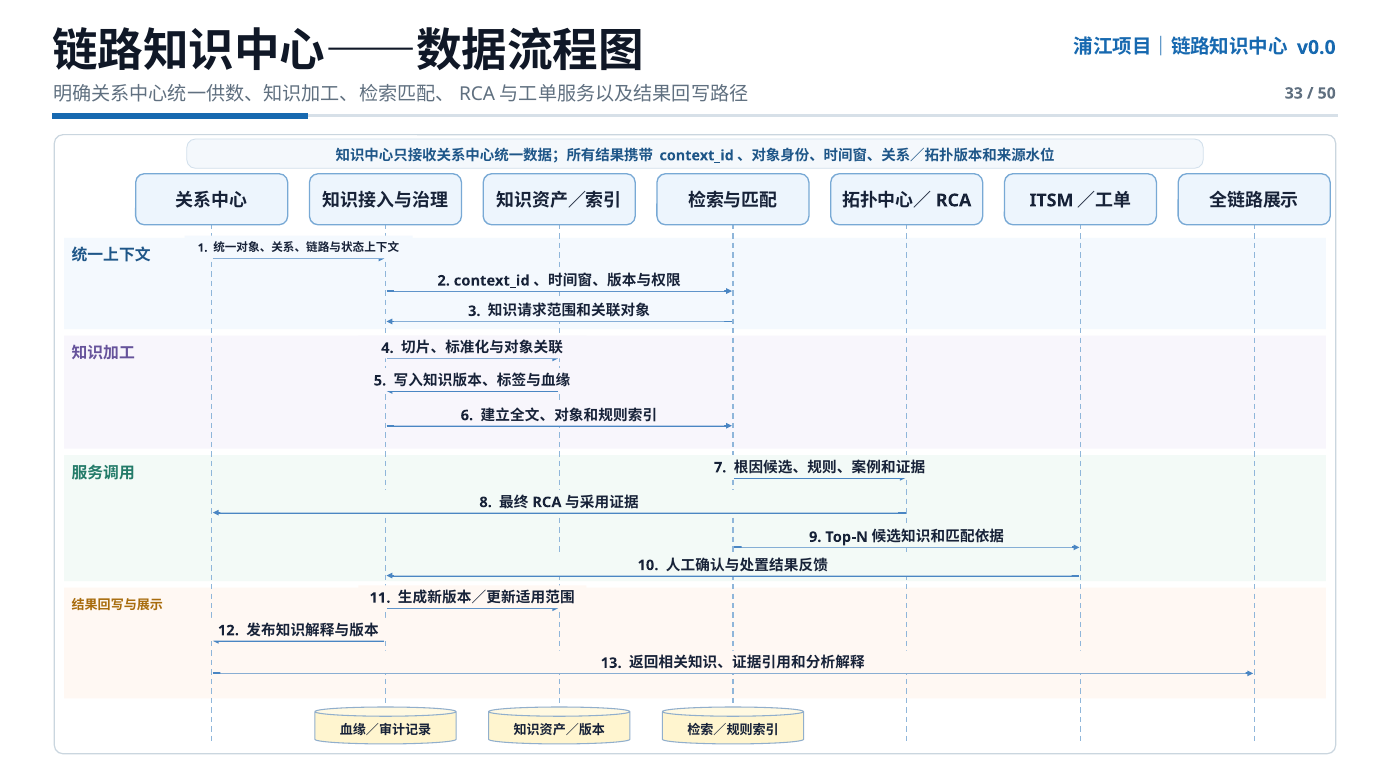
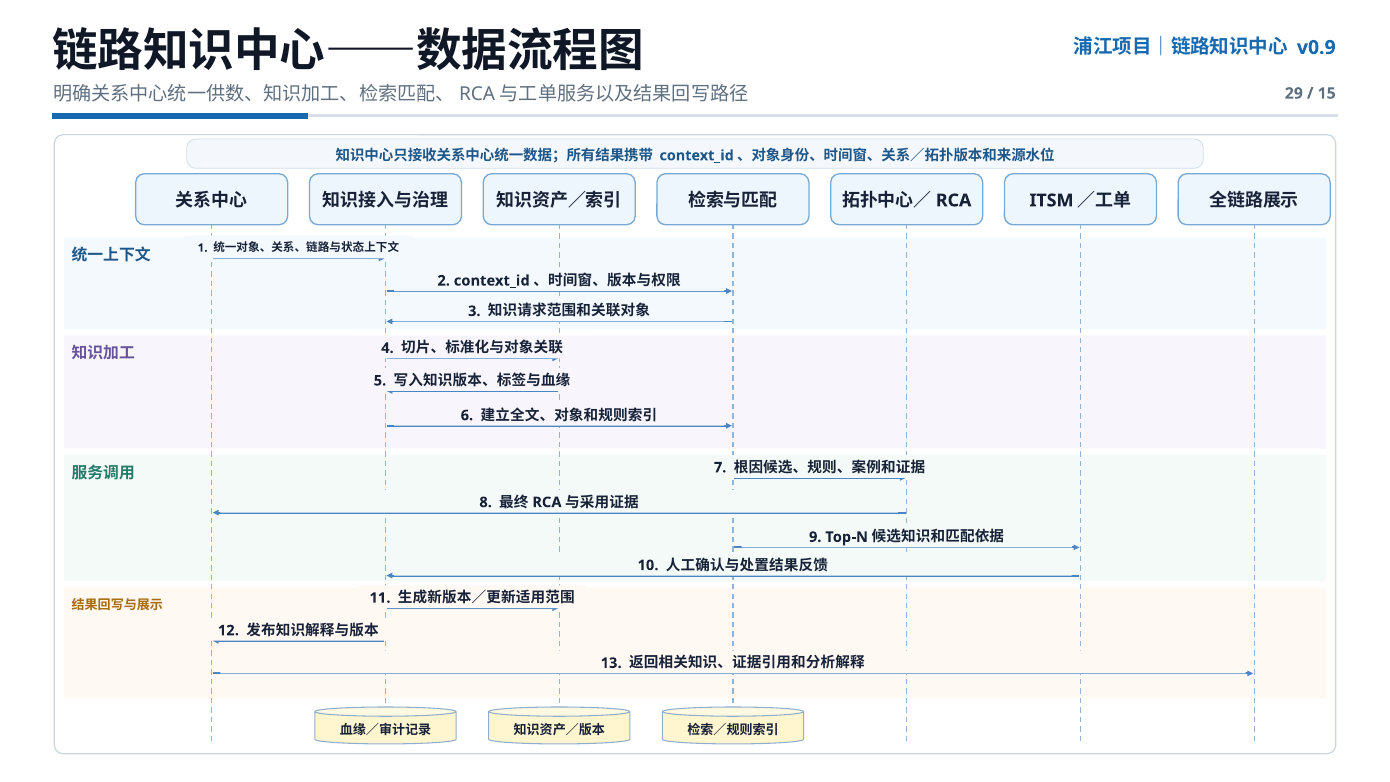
v0.0: v0.0 -> v0.9 (1316, 48)
33: 33 -> 29 (1294, 93)
50: 50 -> 15 (1327, 93)
